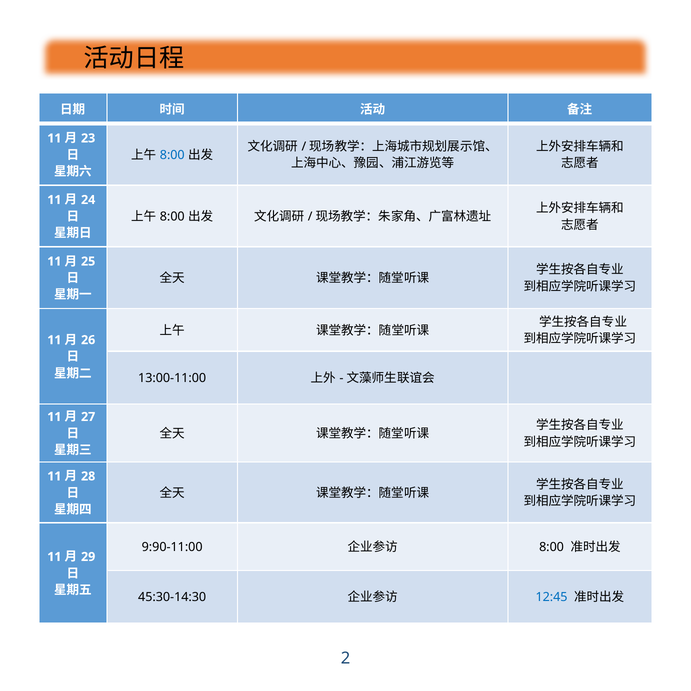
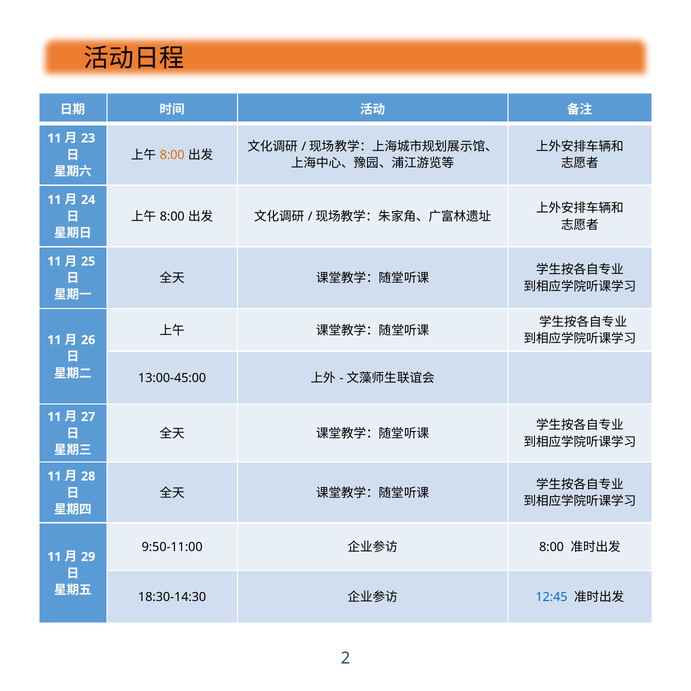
8:00 colour: blue -> orange (172, 155)
13:00-11:00: 13:00-11:00 -> 13:00-45:00 (172, 378)
9:90-11:00: 9:90-11:00 -> 9:50-11:00 (172, 547)
45:30-14:30: 45:30-14:30 -> 18:30-14:30 (172, 597)
